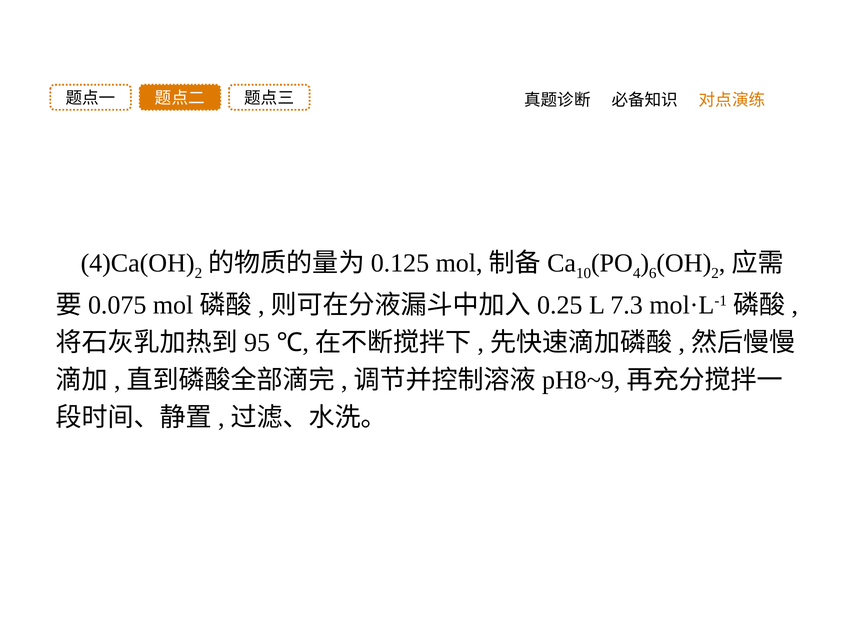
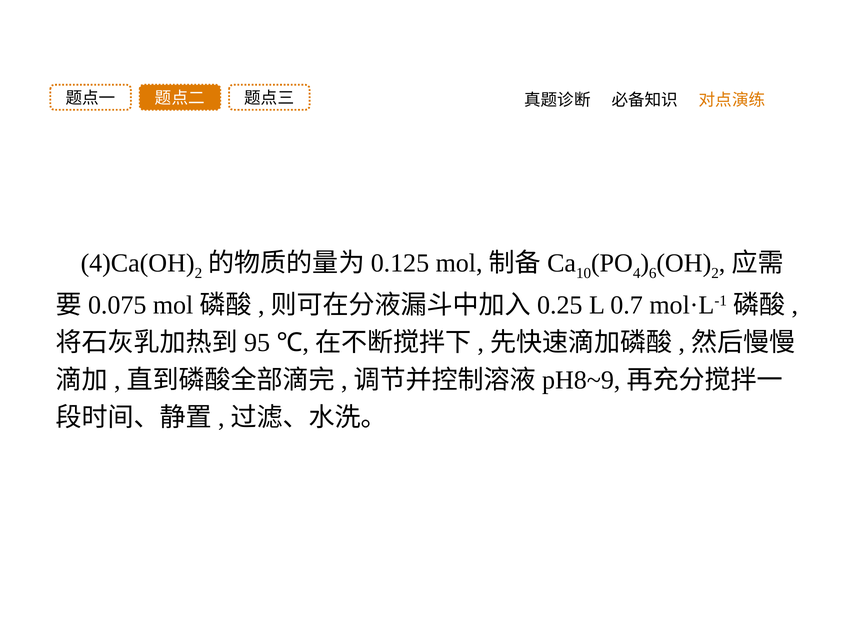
7.3: 7.3 -> 0.7 (627, 305)
